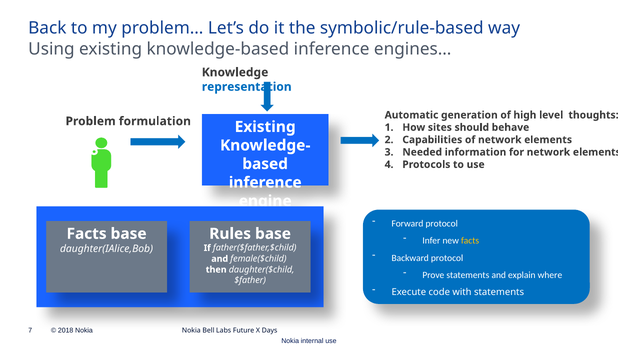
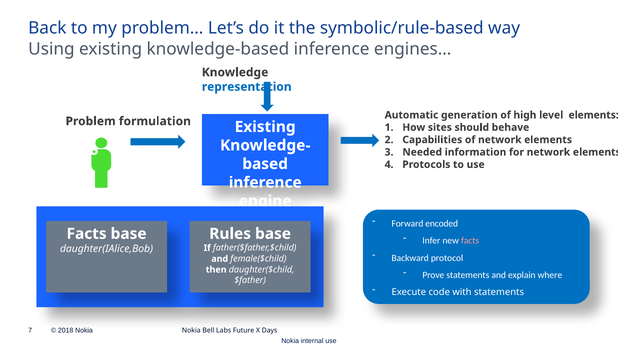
level thoughts: thoughts -> elements (594, 115)
Forward protocol: protocol -> encoded (442, 223)
facts colour: yellow -> pink (470, 241)
